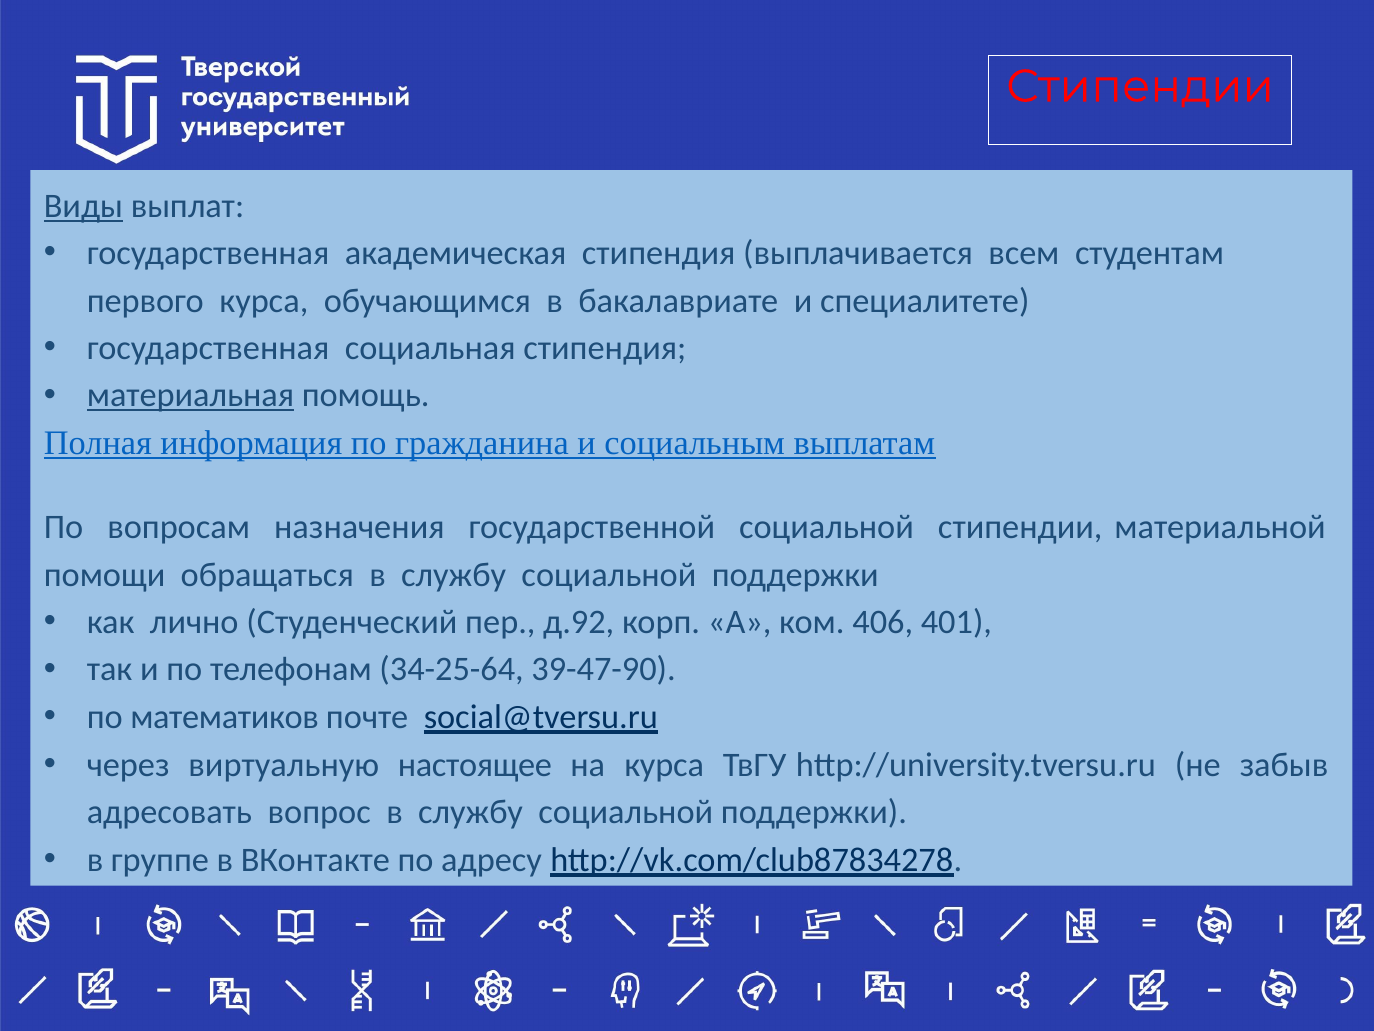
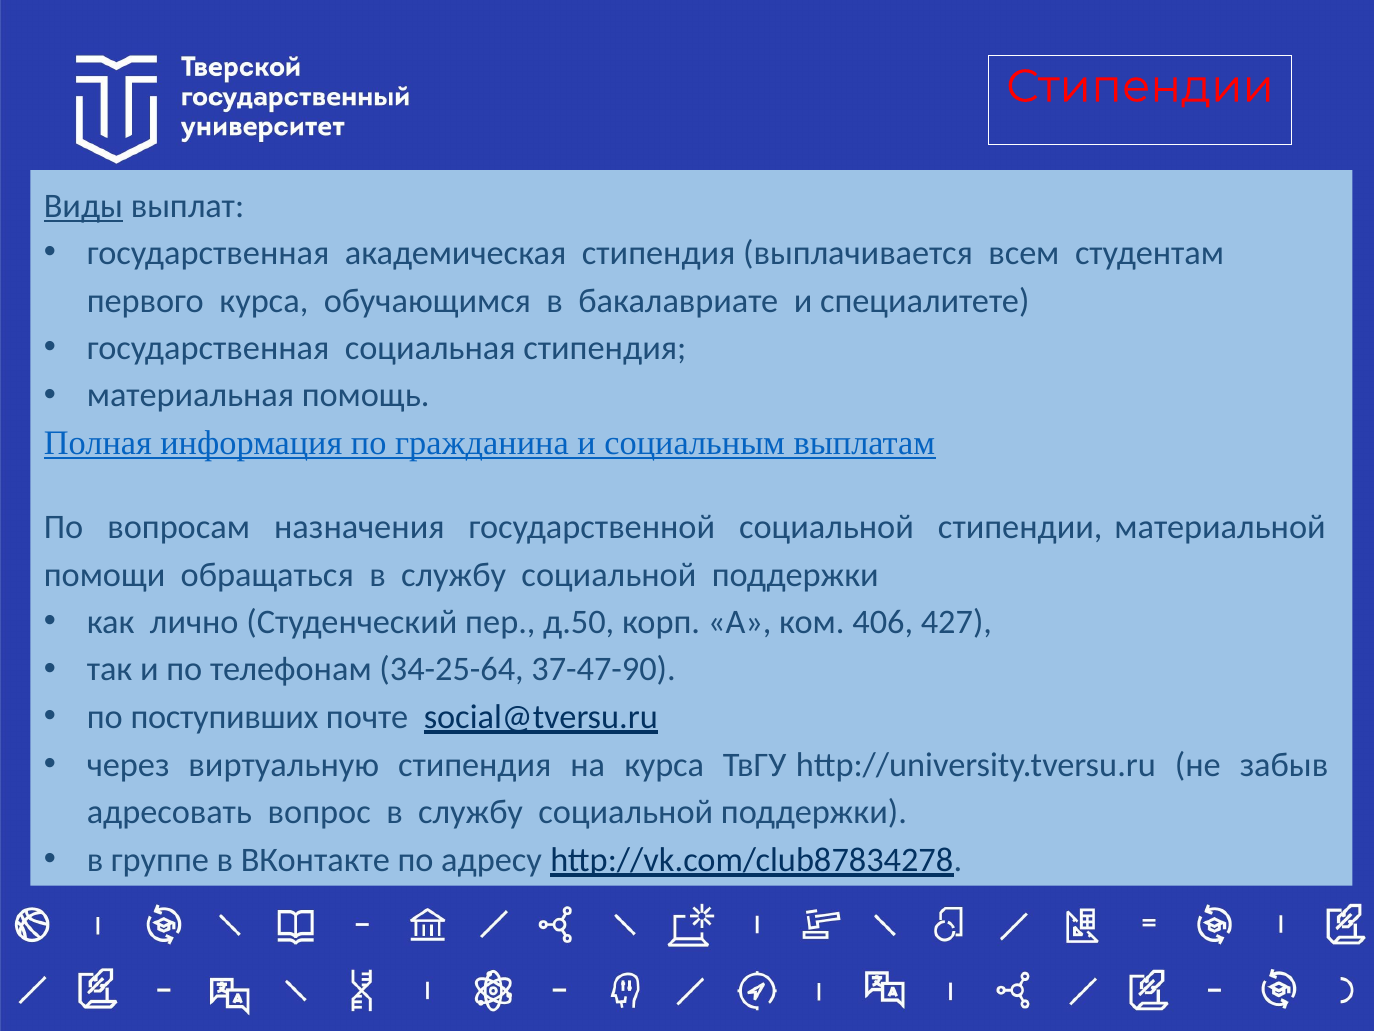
материальная underline: present -> none (190, 395)
д.92: д.92 -> д.50 (579, 622)
401: 401 -> 427 (956, 622)
39-47-90: 39-47-90 -> 37-47-90 (604, 669)
математиков: математиков -> поступивших (225, 717)
виртуальную настоящее: настоящее -> стипендия (475, 765)
